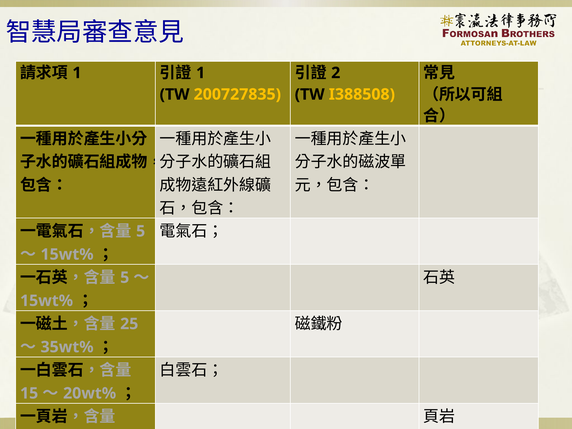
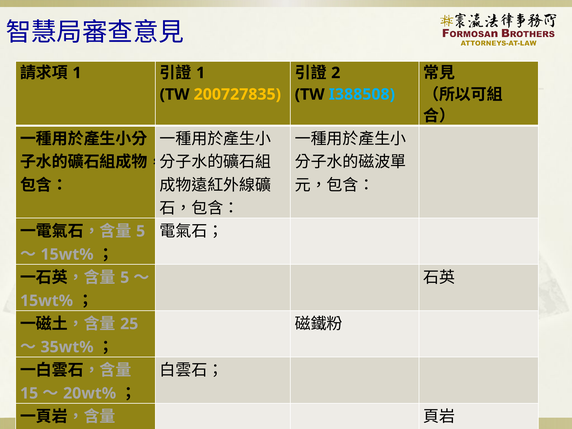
I388508 colour: yellow -> light blue (362, 94)
